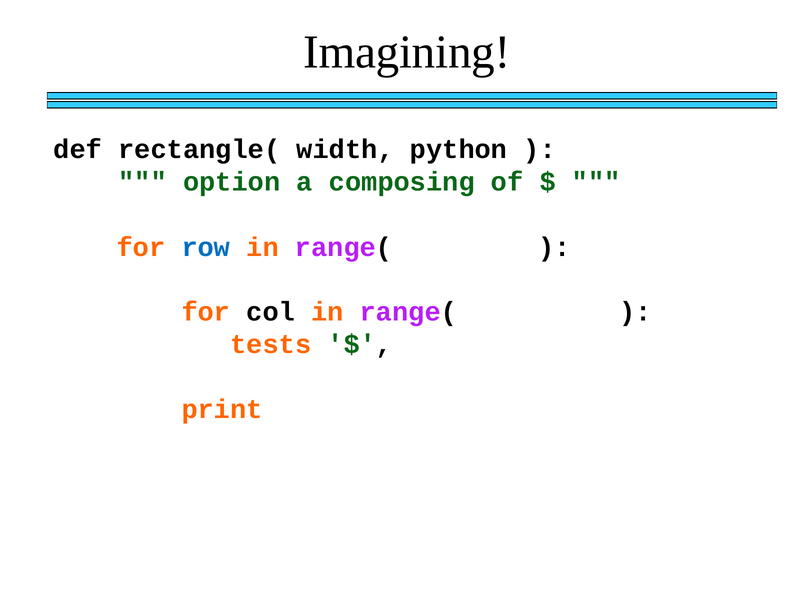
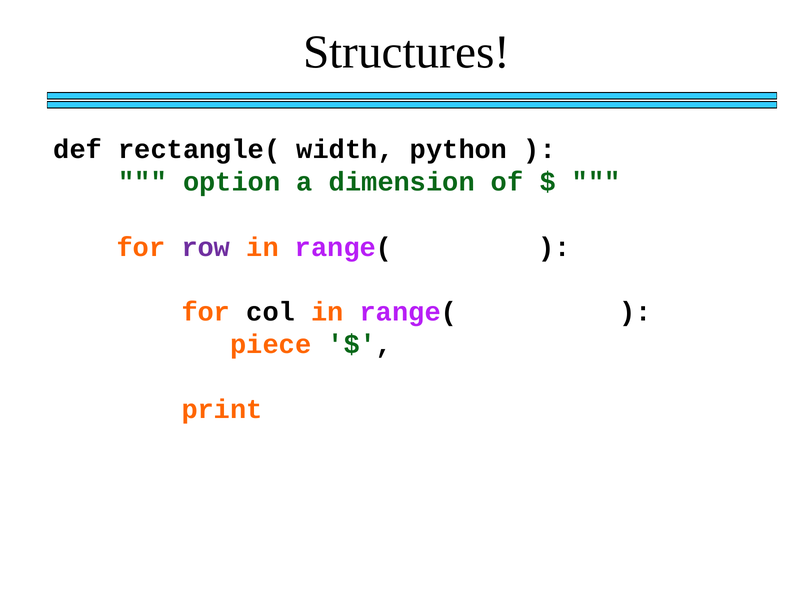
Imagining: Imagining -> Structures (407, 52)
composing: composing -> dimension (402, 182)
row colour: blue -> purple (206, 247)
tests: tests -> piece (271, 344)
